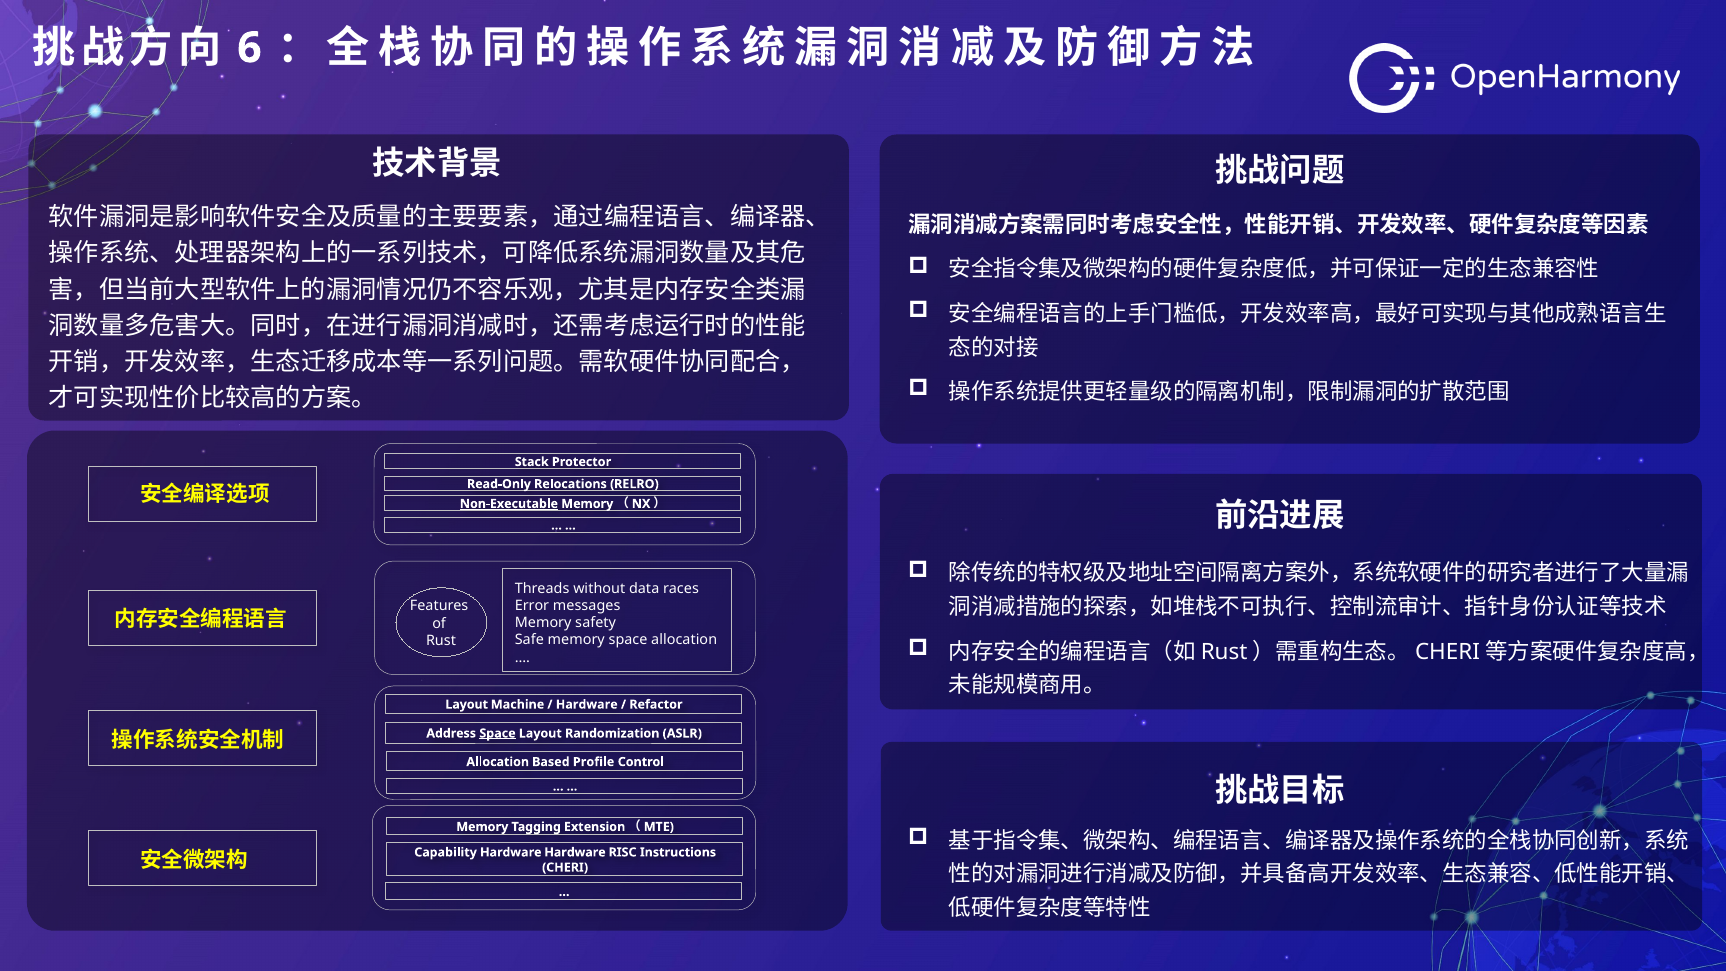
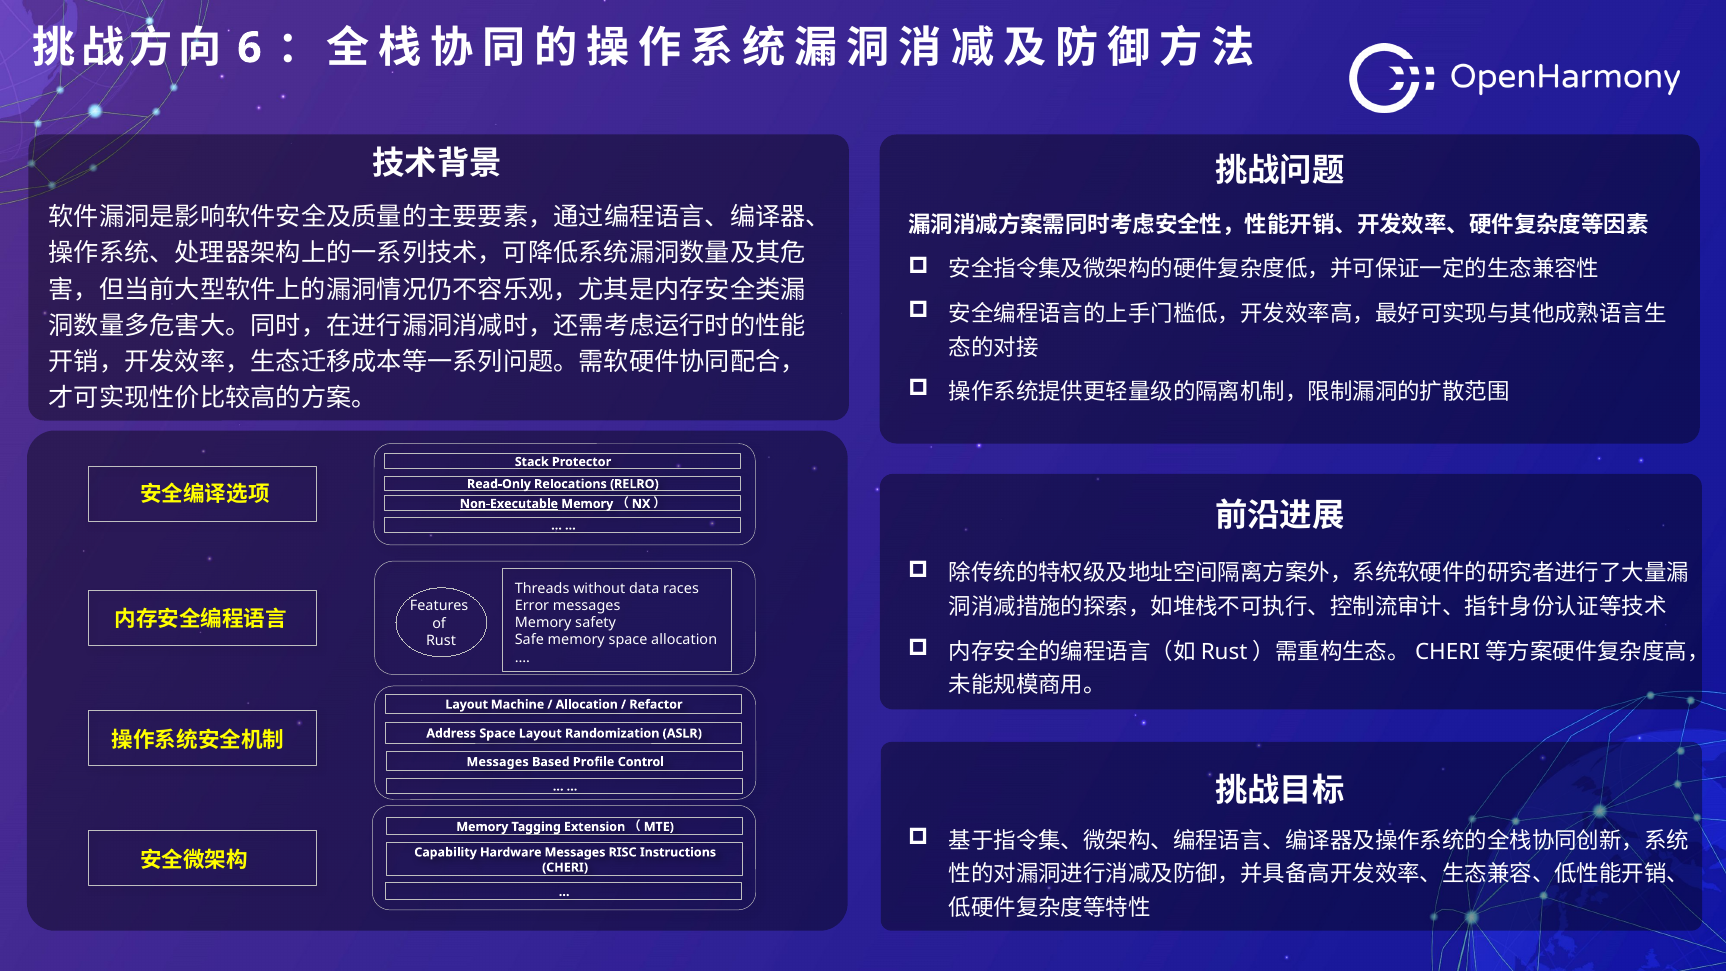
Hardware: Hardware -> Allocation (587, 704)
Space underline: present -> none (497, 733)
Allocation: Allocation -> Messages (498, 762)
Hardware Hardware: Hardware -> Messages (575, 852)
